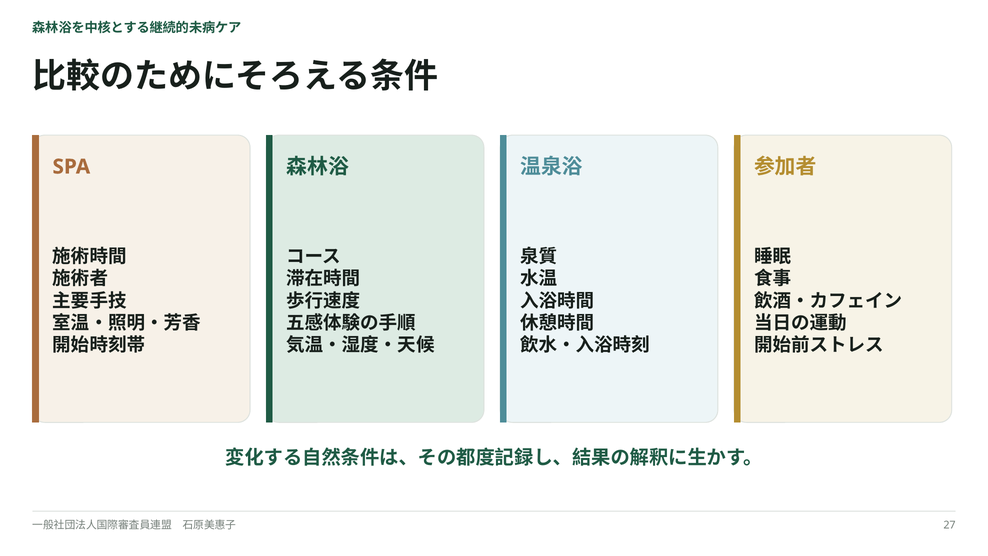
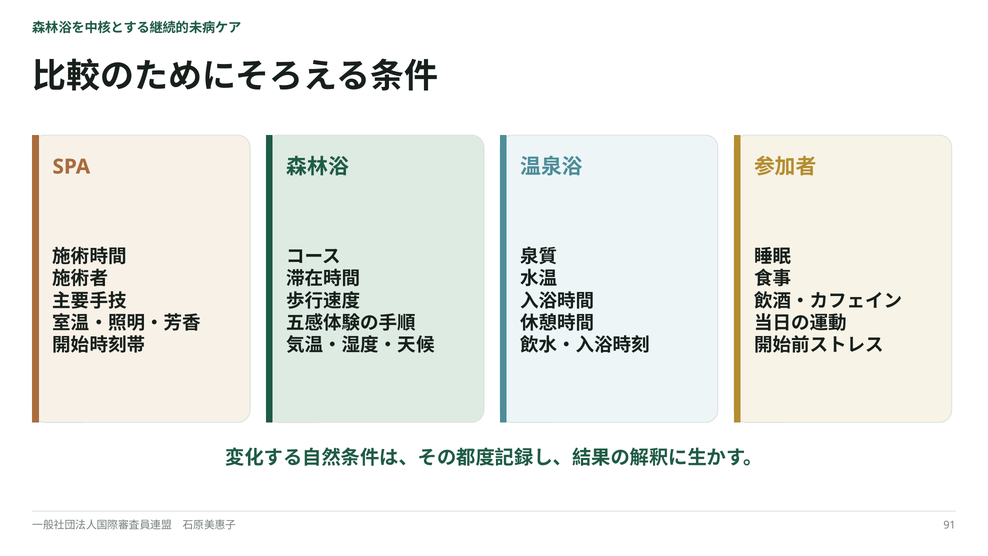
27: 27 -> 91 (950, 525)
